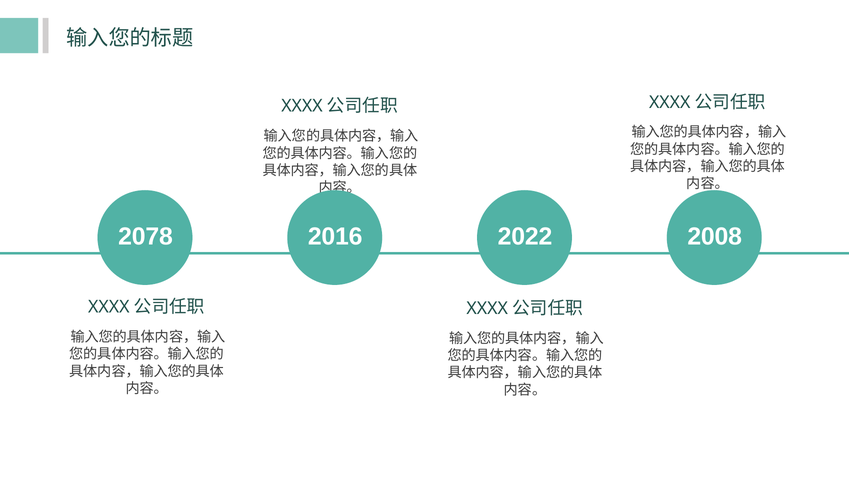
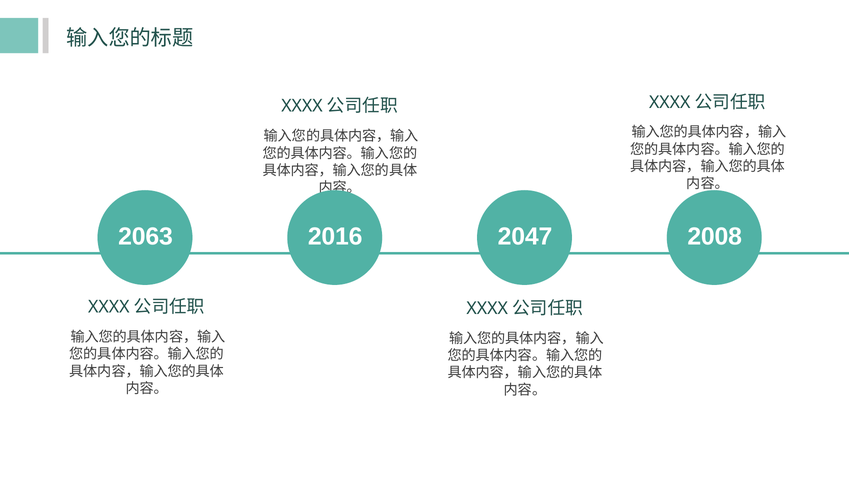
2078: 2078 -> 2063 (146, 237)
2022: 2022 -> 2047 (525, 237)
